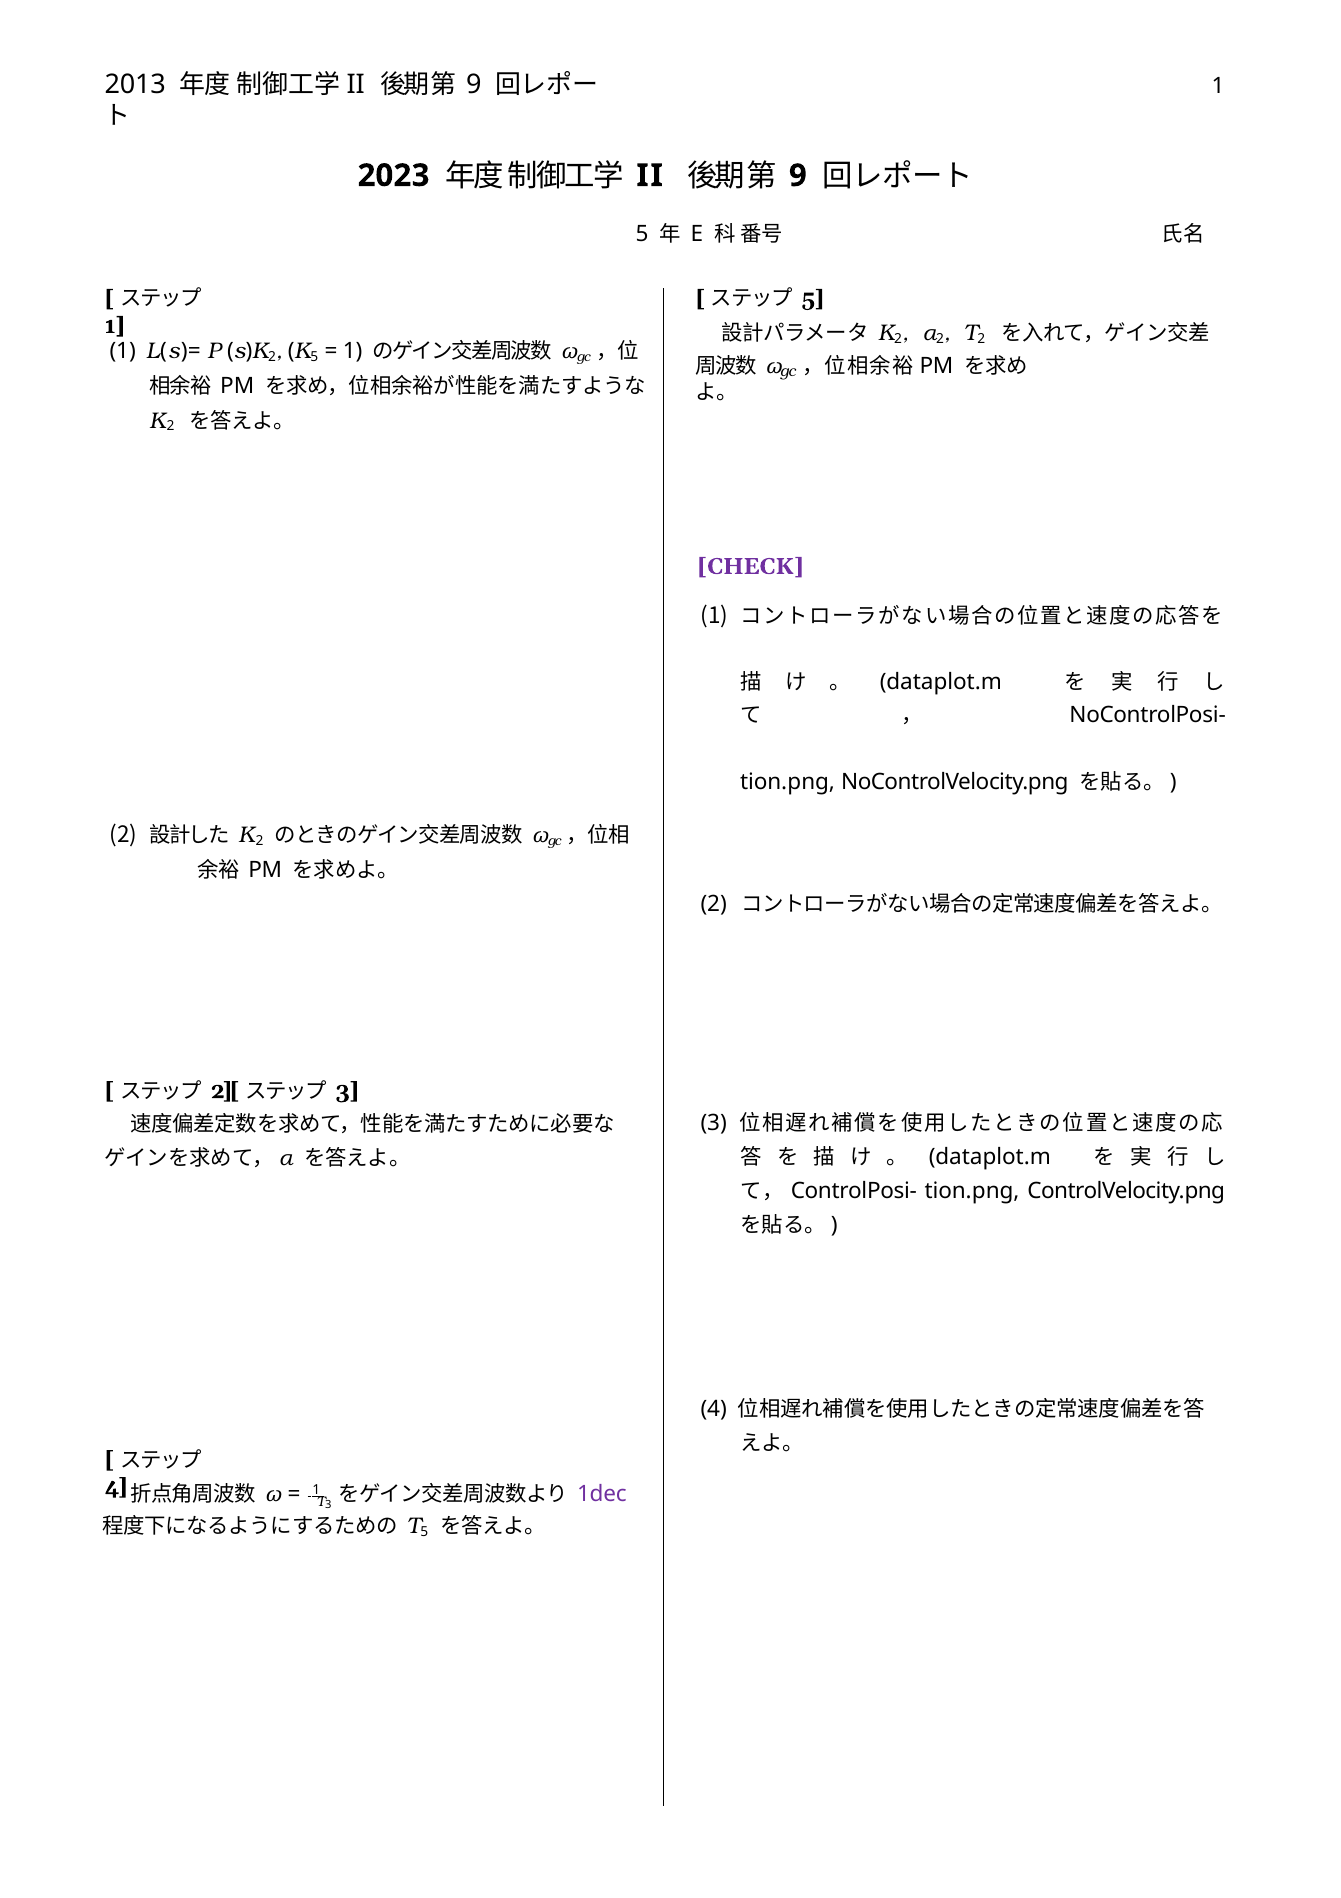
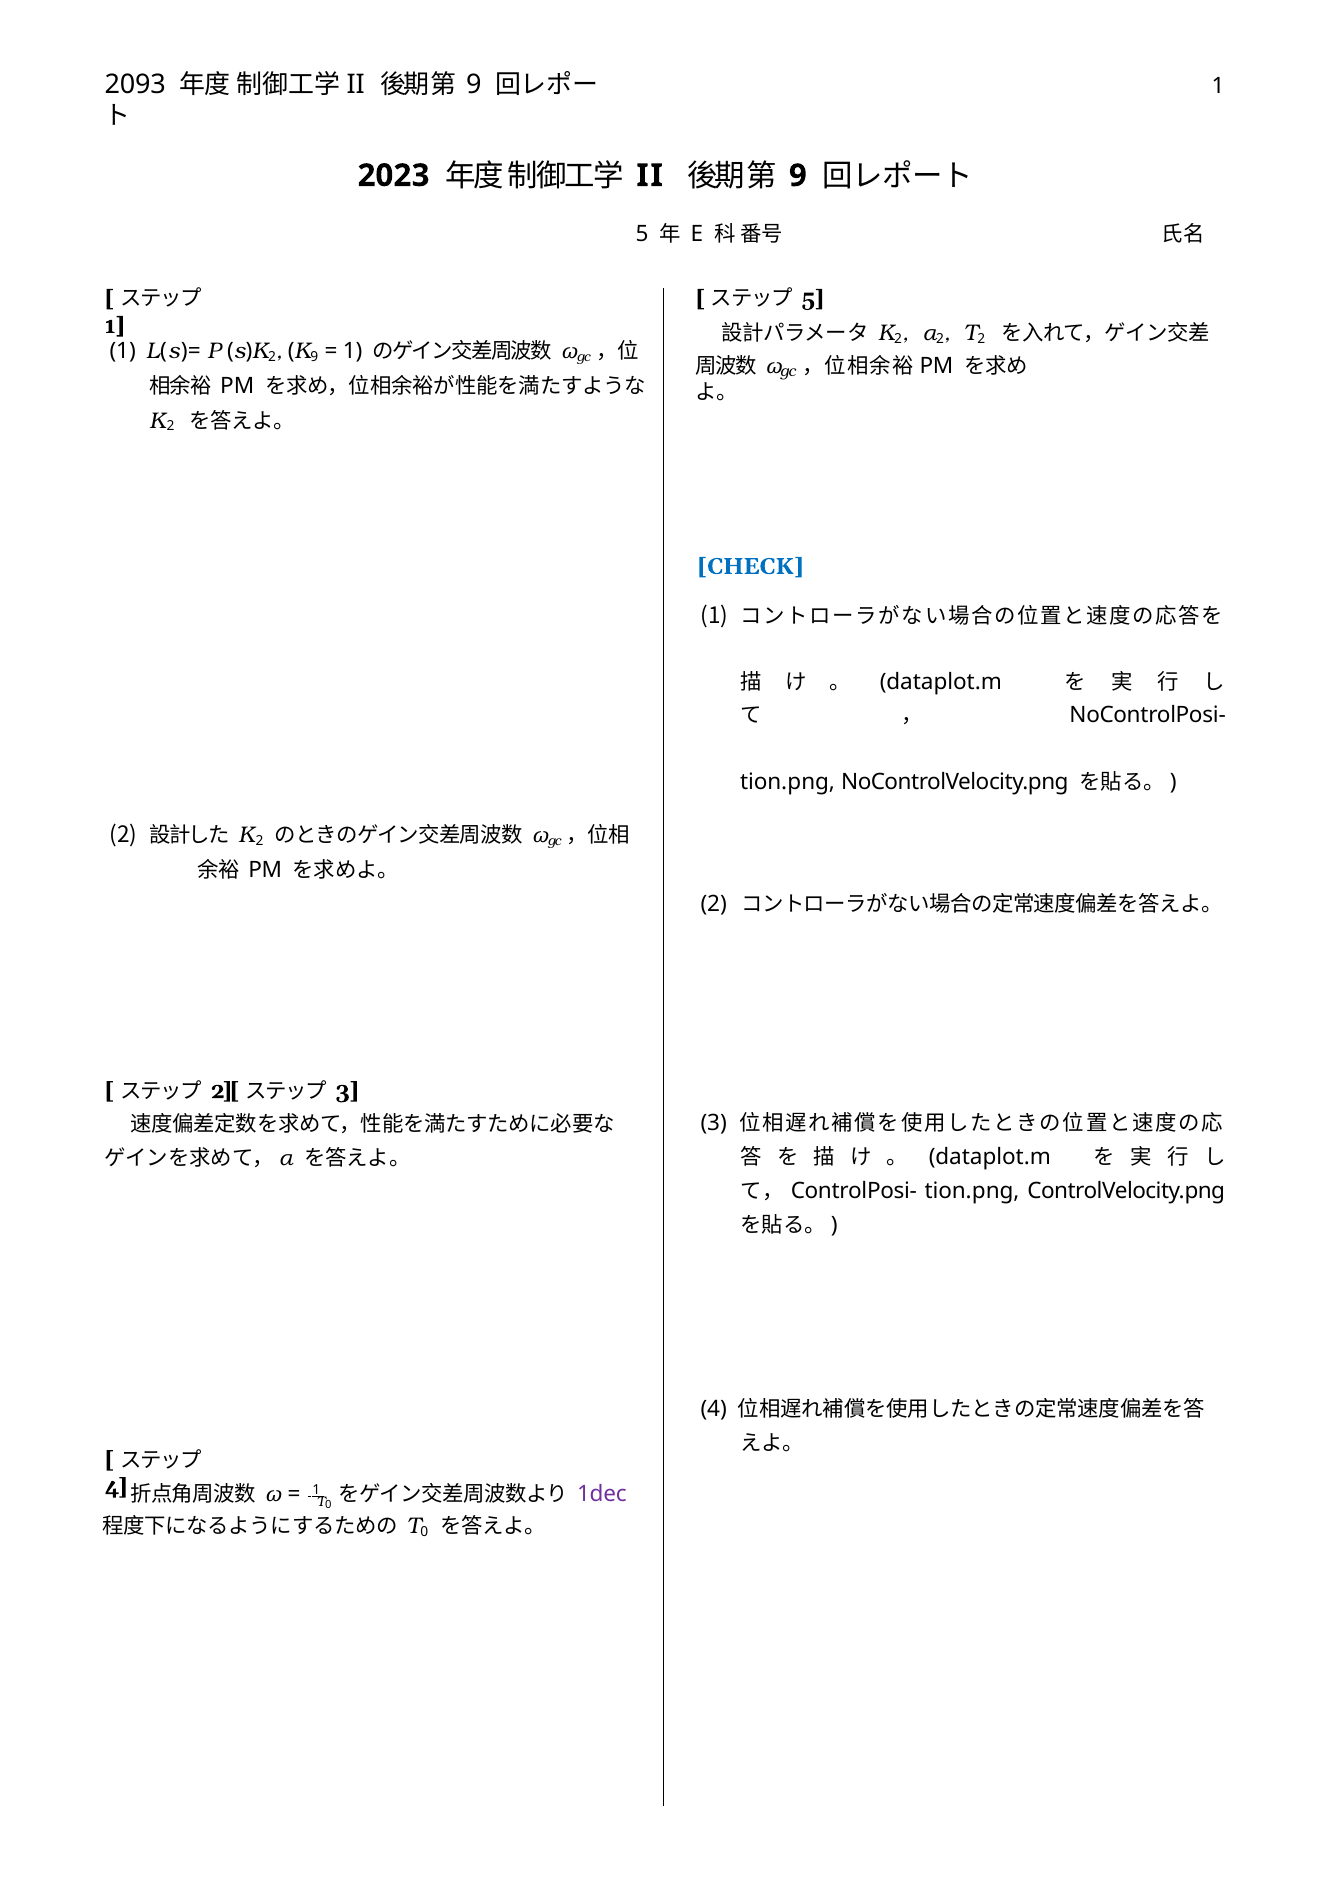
2013: 2013 -> 2093 (135, 85)
5: 5 -> 9 (314, 357)
CHECK colour: purple -> blue (751, 566)
3: 3 -> 0 (328, 1504)
5: 5 -> 0 (424, 1532)
